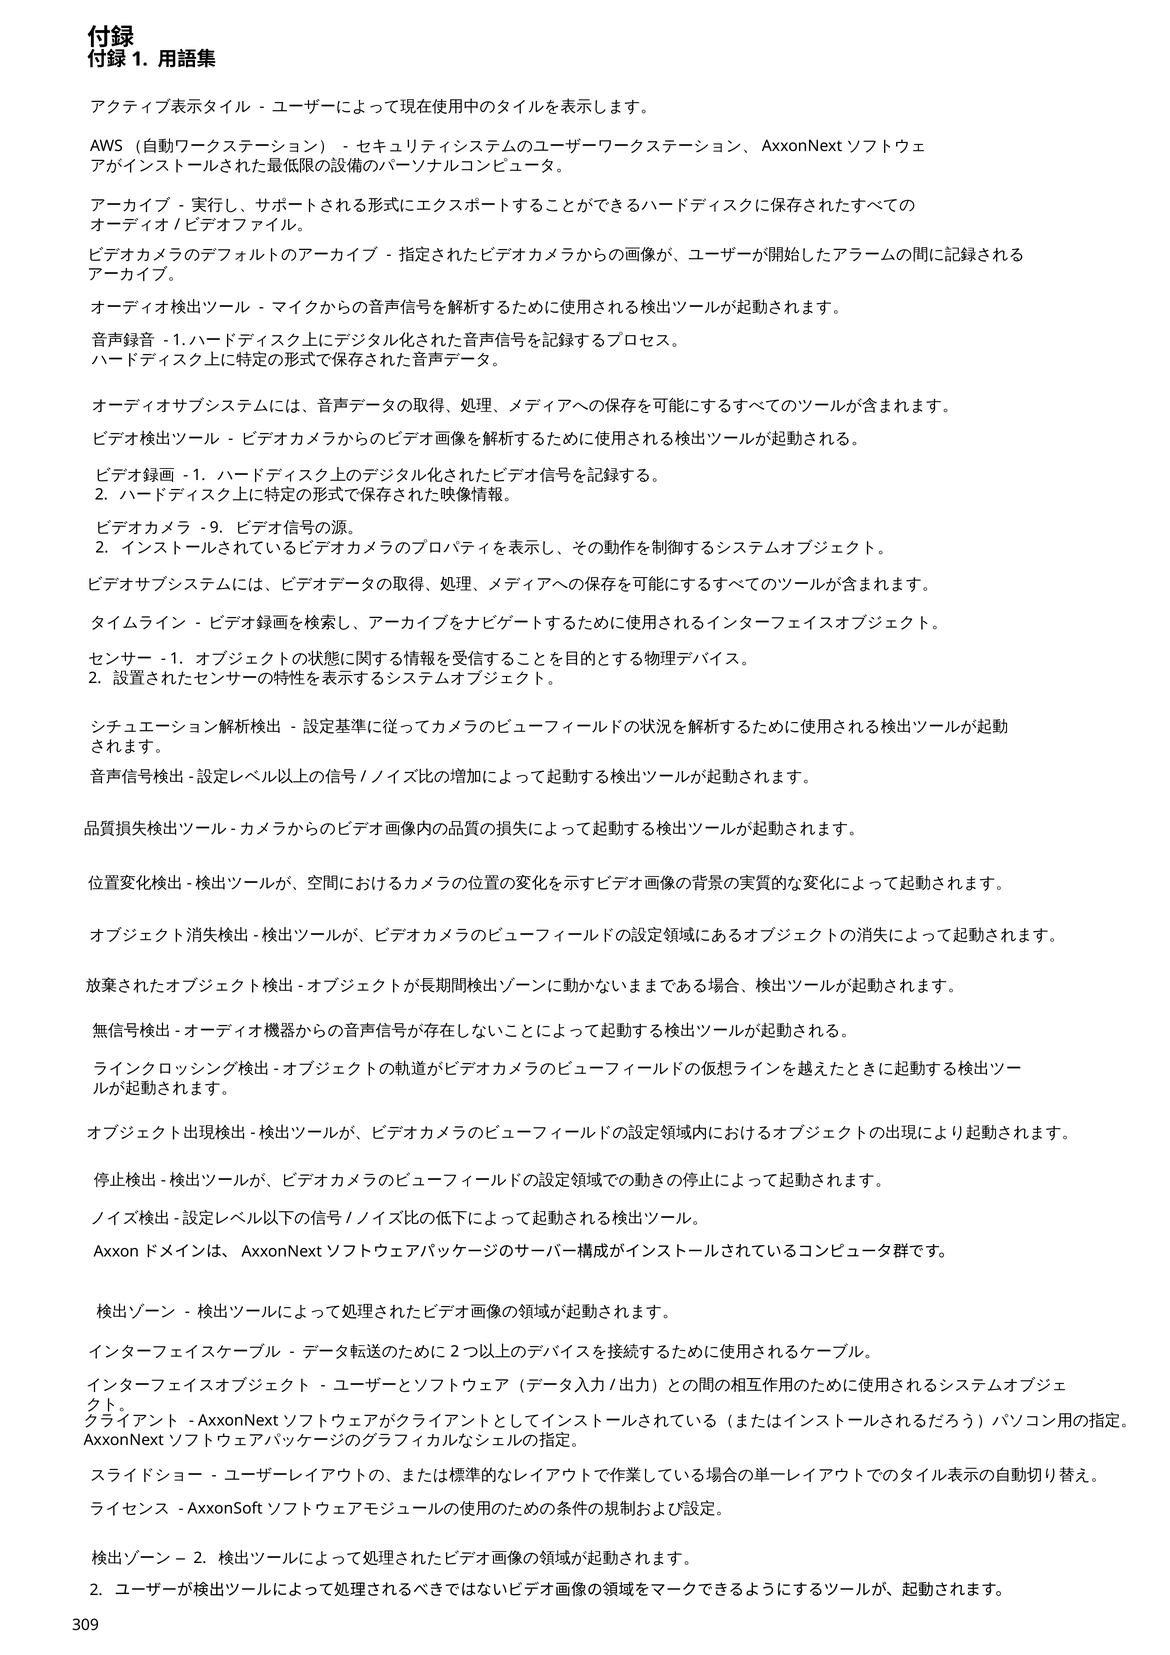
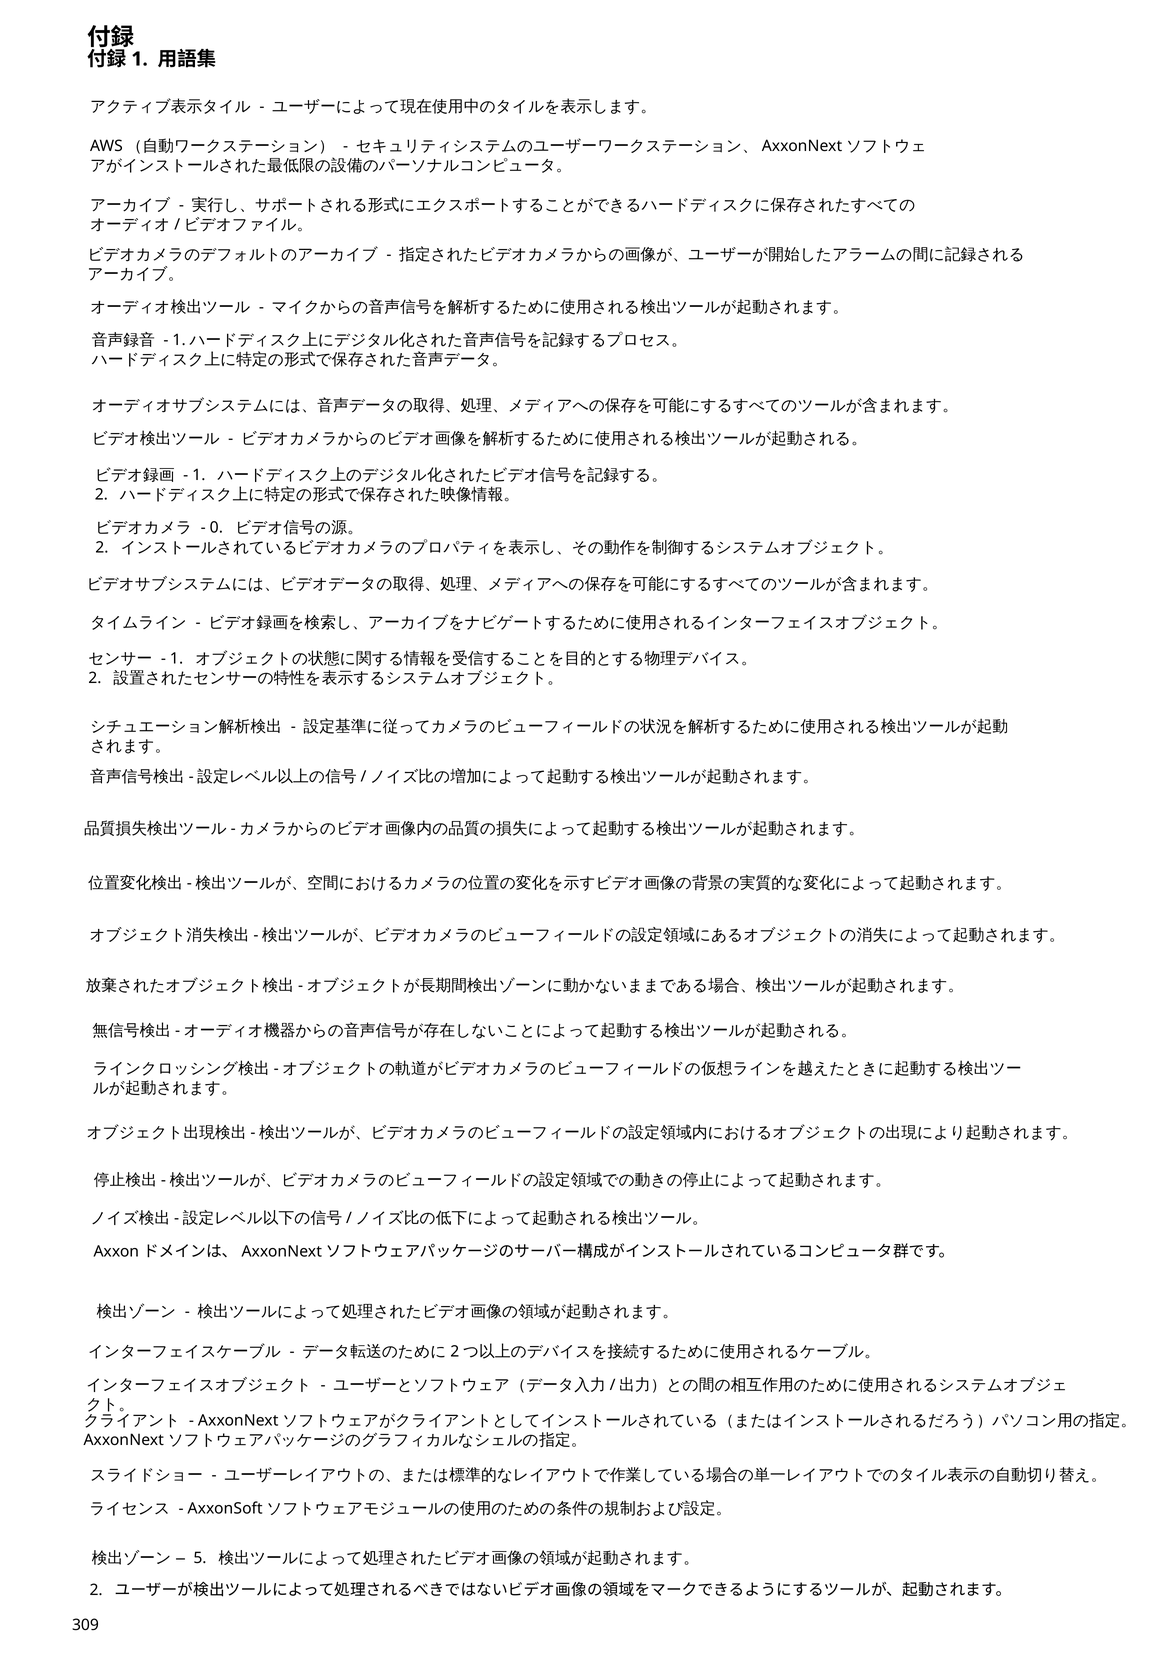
9: 9 -> 0 (216, 528)
2: 2 -> 5 (200, 1558)
